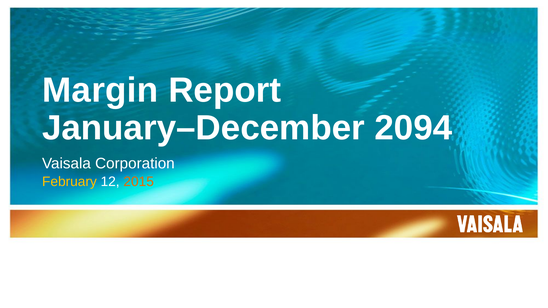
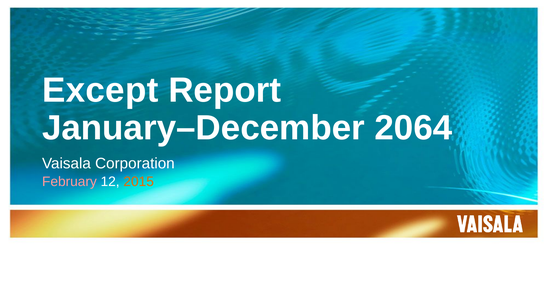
Margin: Margin -> Except (100, 90)
2094: 2094 -> 2064 (413, 128)
February colour: yellow -> pink (69, 182)
